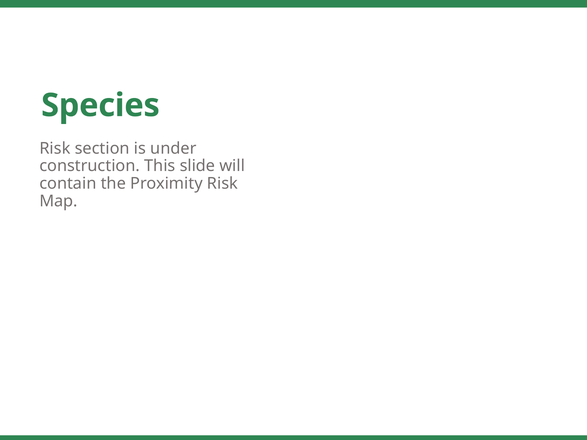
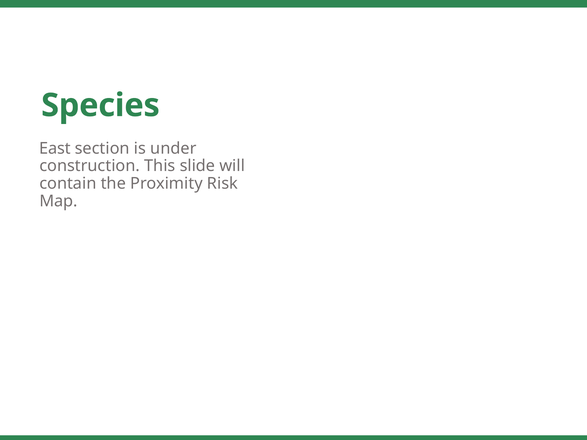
Risk: Risk -> East (55, 148)
